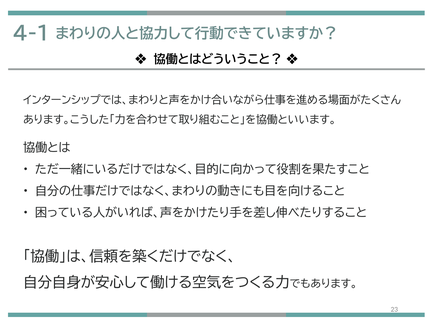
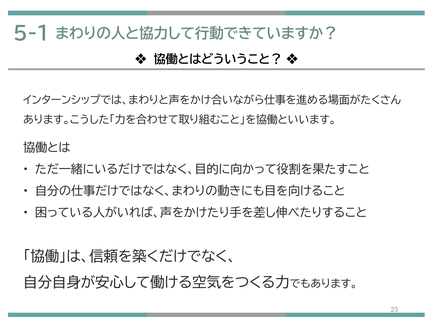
4-1: 4-1 -> 5-1 (31, 34)
